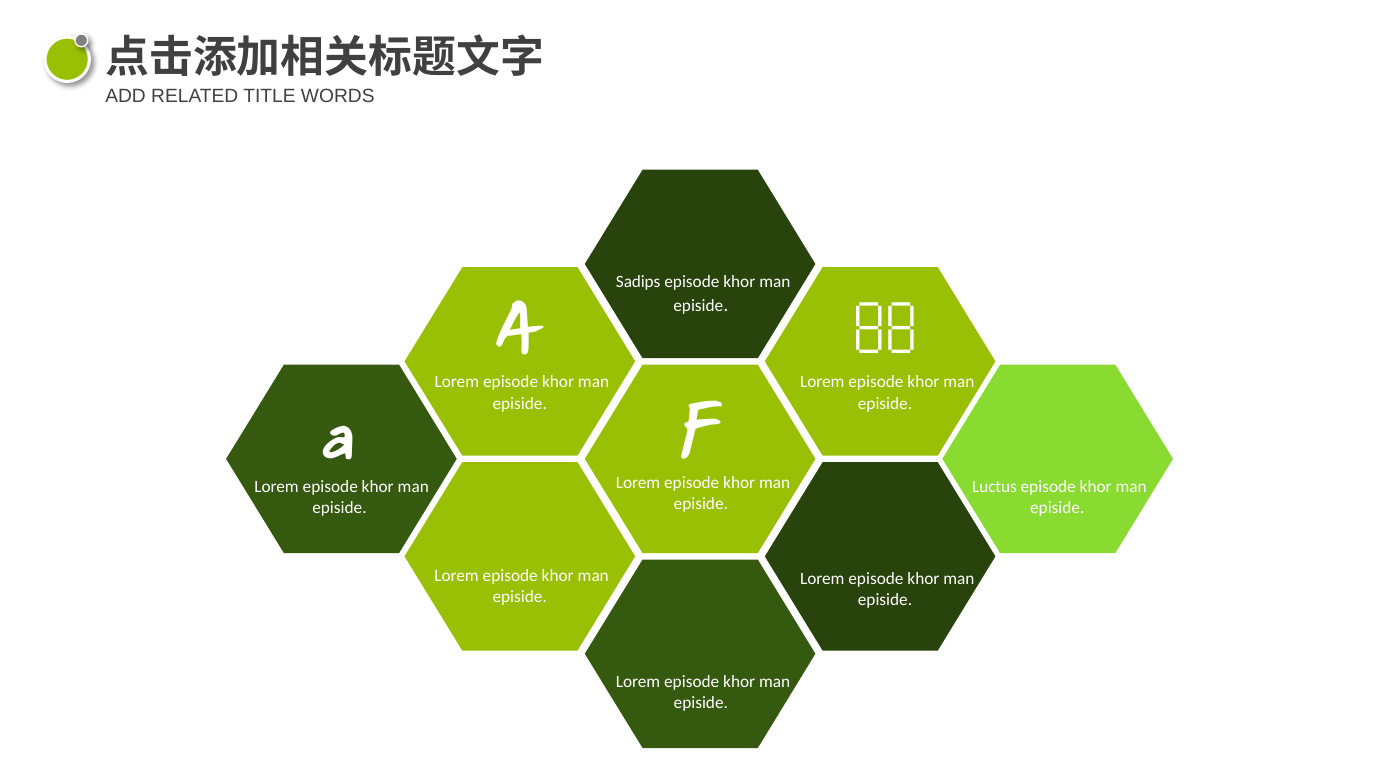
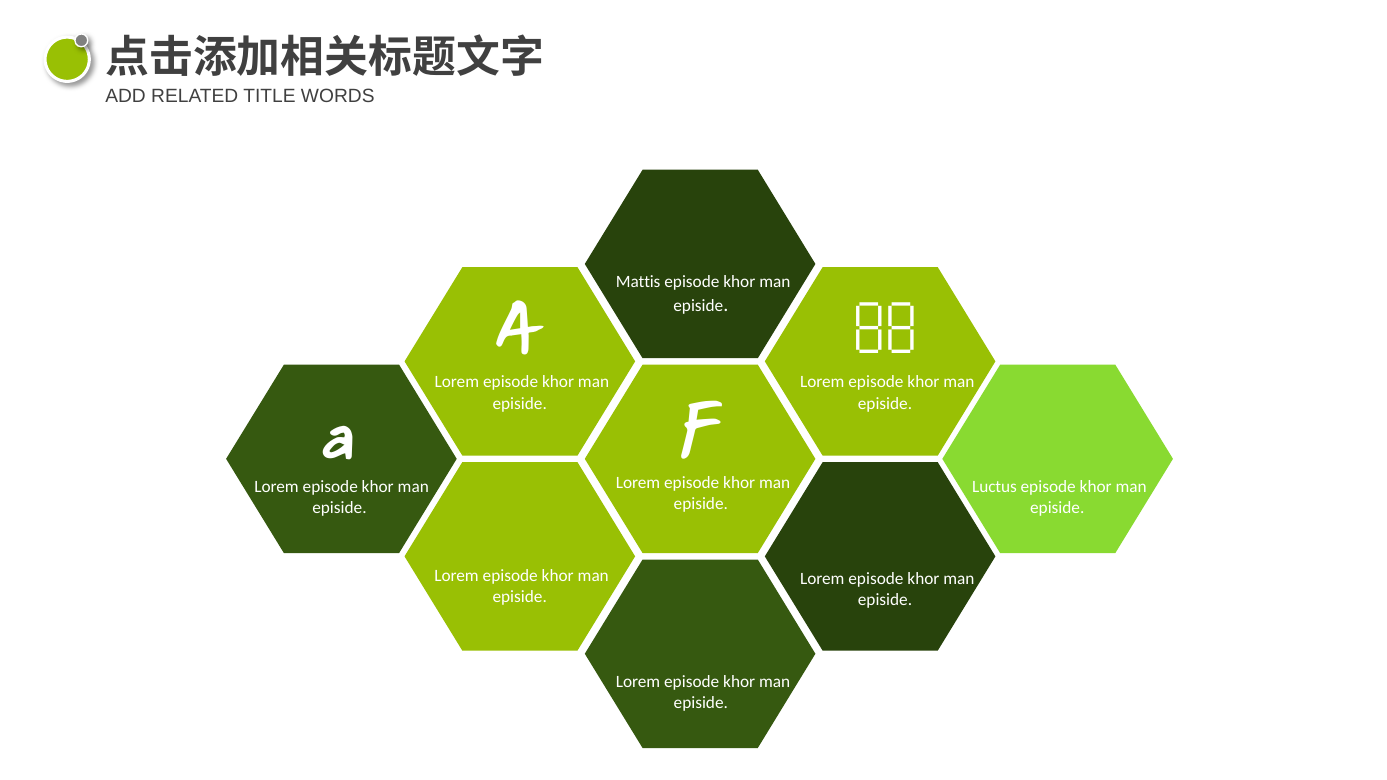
Sadips: Sadips -> Mattis (638, 281)
